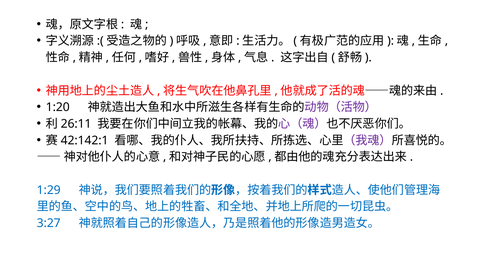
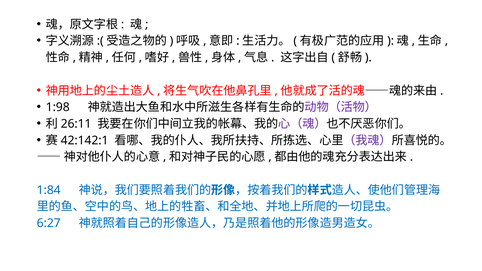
1:20: 1:20 -> 1:98 (58, 107)
1:29: 1:29 -> 1:84 (49, 190)
3:27: 3:27 -> 6:27 (49, 223)
